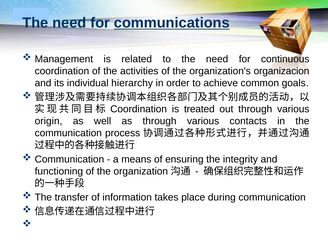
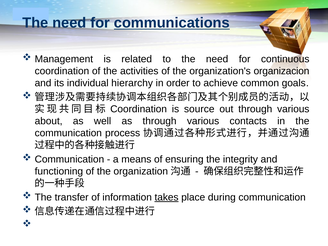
treated: treated -> source (199, 109)
origin: origin -> about (49, 121)
takes underline: none -> present (167, 197)
